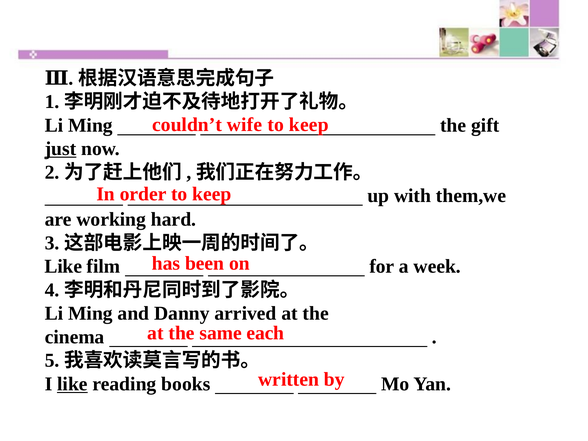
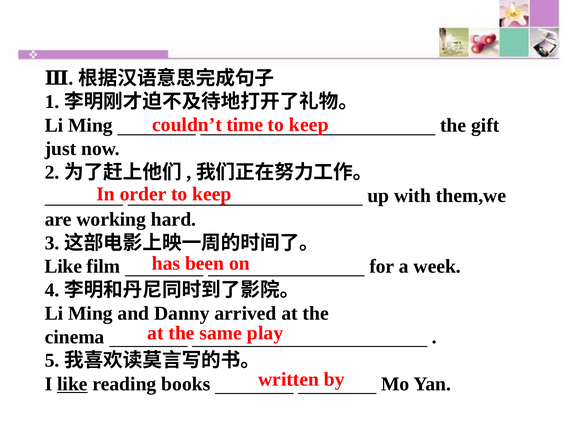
wife: wife -> time (245, 125)
just underline: present -> none (60, 149)
each: each -> play (265, 333)
